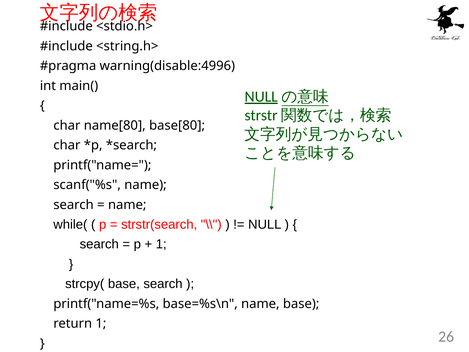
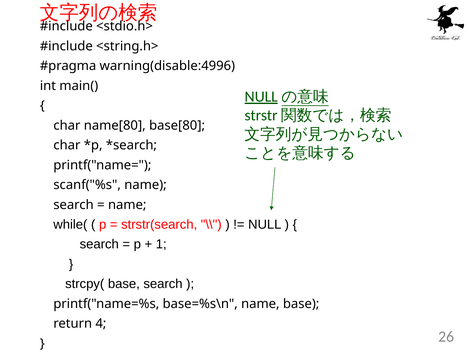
return 1: 1 -> 4 (101, 323)
